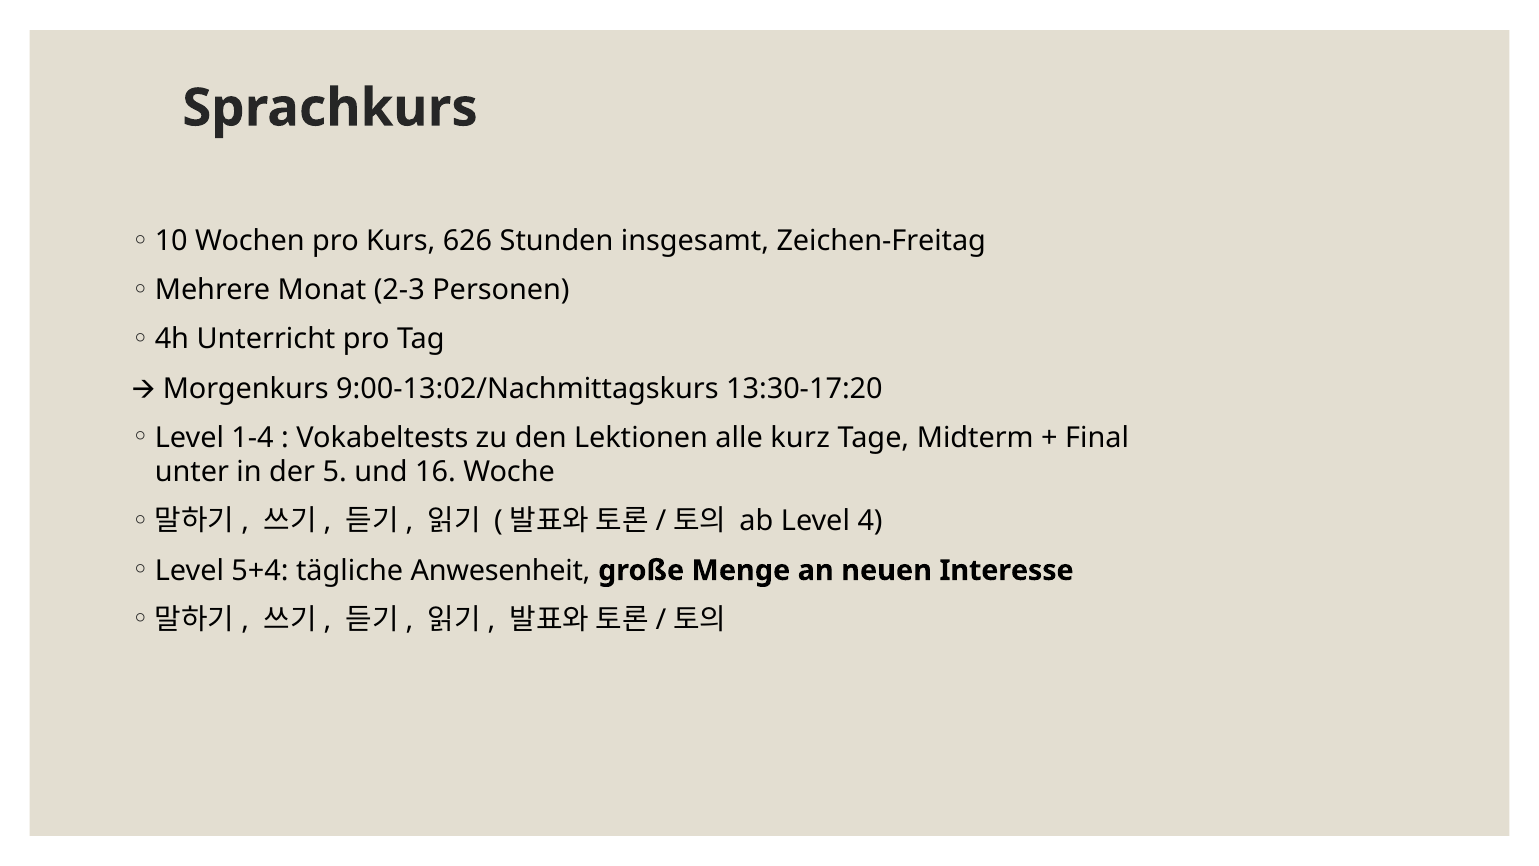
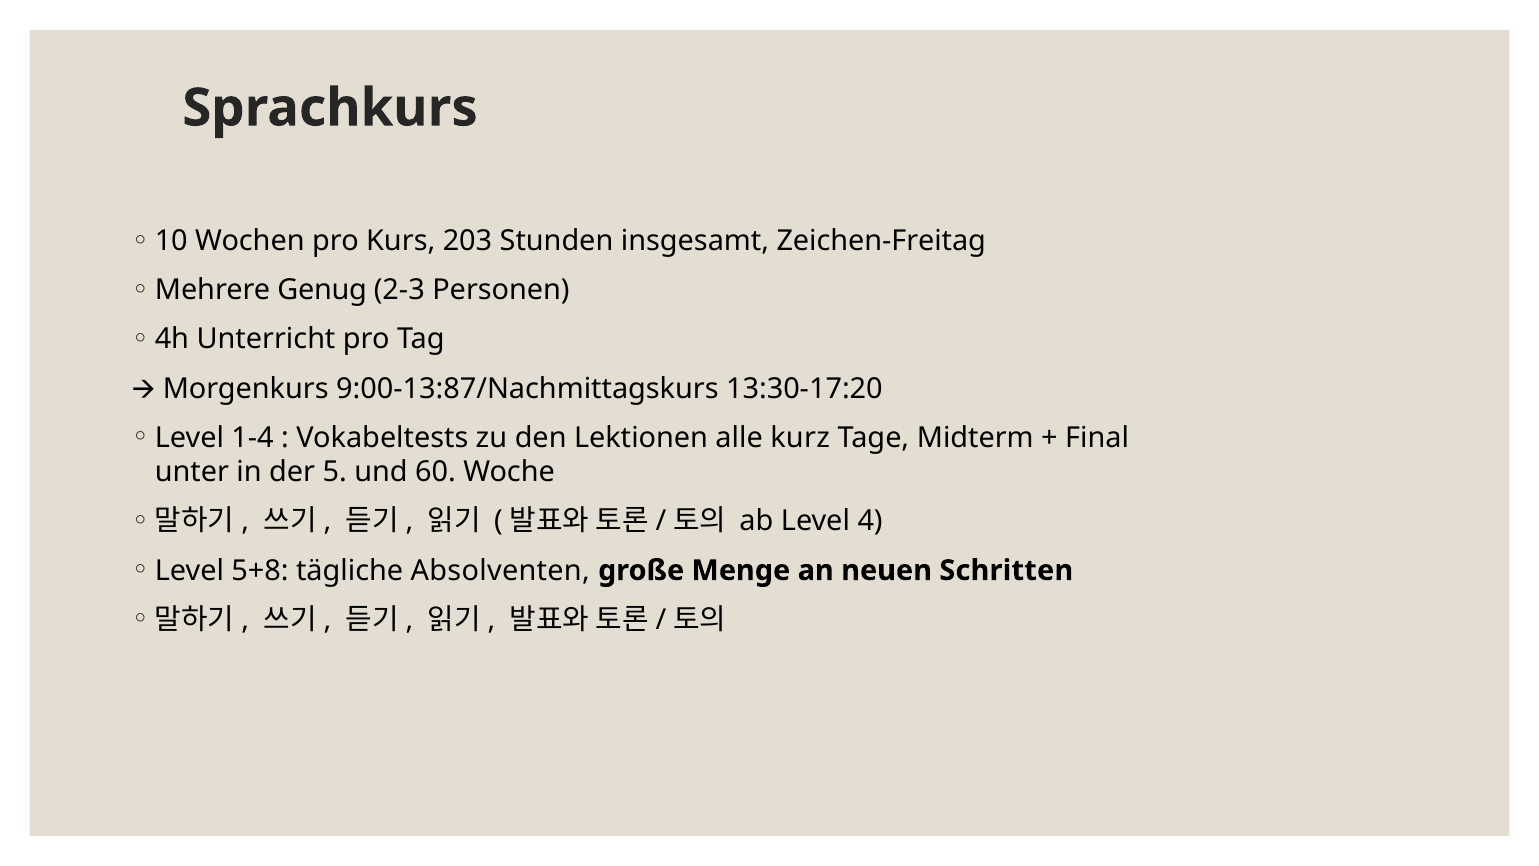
626: 626 -> 203 (467, 241)
Monat: Monat -> Genug (322, 290)
9:00-13:02/Nachmittagskurs: 9:00-13:02/Nachmittagskurs -> 9:00-13:87/Nachmittagskurs (527, 388)
16: 16 -> 60 (436, 472)
5+4: 5+4 -> 5+8 (260, 570)
Anwesenheit: Anwesenheit -> Absolventen (500, 570)
Interesse: Interesse -> Schritten (1006, 570)
